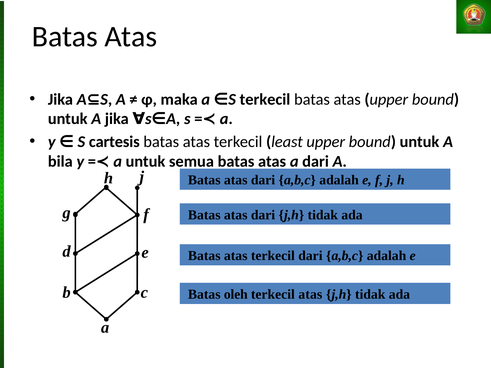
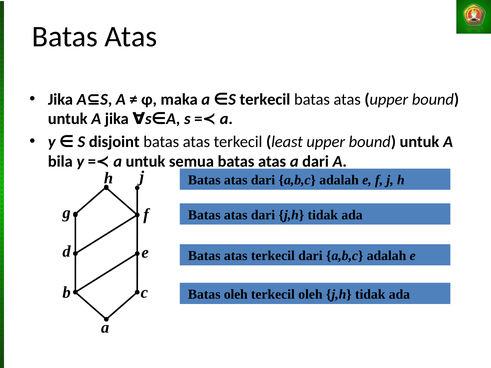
cartesis: cartesis -> disjoint (114, 142)
terkecil atas: atas -> oleh (310, 295)
